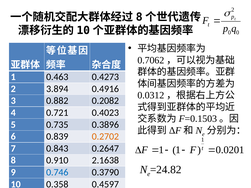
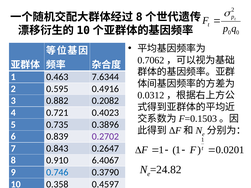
0.4273: 0.4273 -> 7.6344 (105, 77)
3.894: 3.894 -> 0.595 (57, 89)
0.2702 colour: orange -> purple (105, 137)
2.1638: 2.1638 -> 6.4067 (105, 161)
